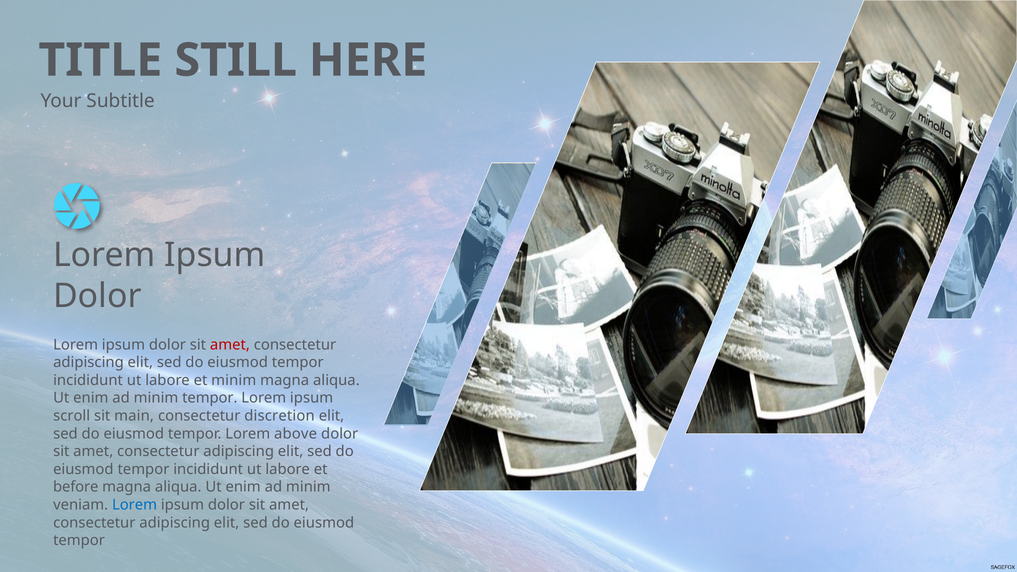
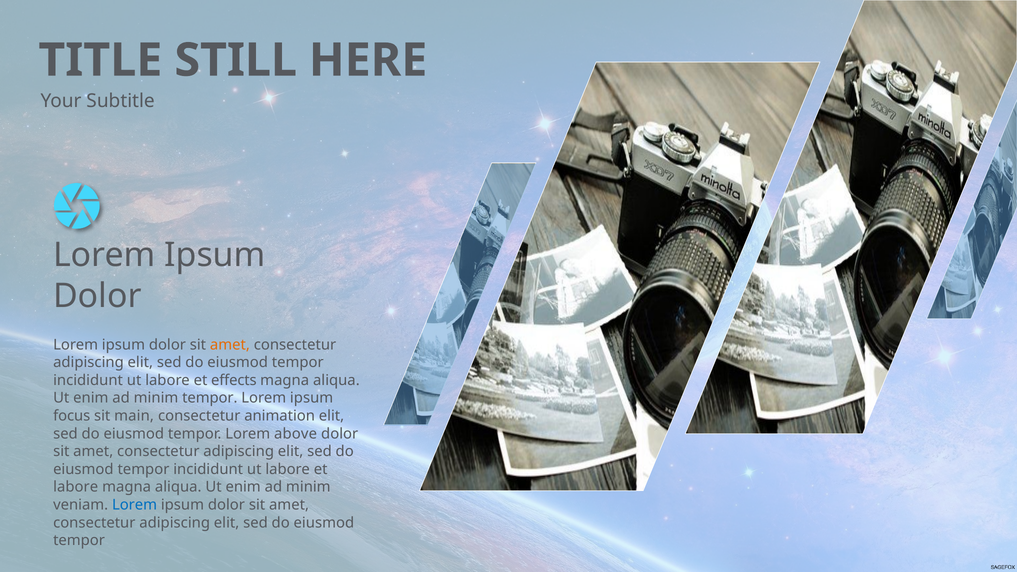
amet colour: red -> orange (230, 345)
et minim: minim -> effects (234, 380)
scroll: scroll -> focus (72, 416)
discretion: discretion -> animation (280, 416)
before: before -> labore (76, 487)
